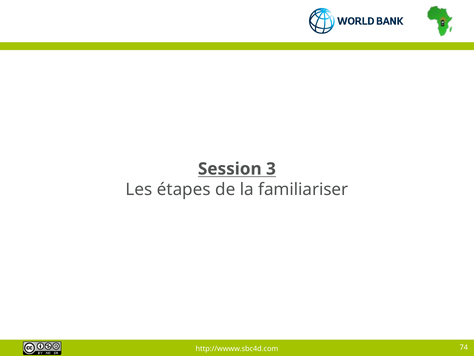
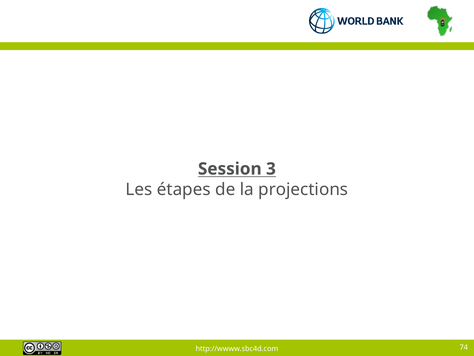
familiariser: familiariser -> projections (303, 189)
